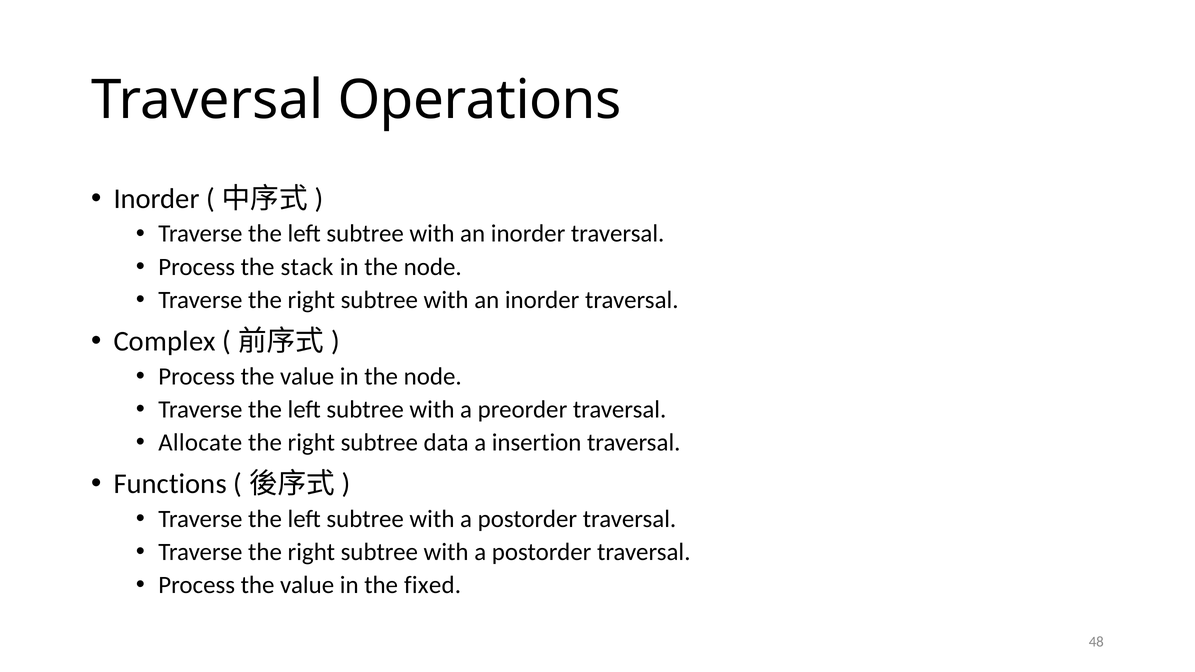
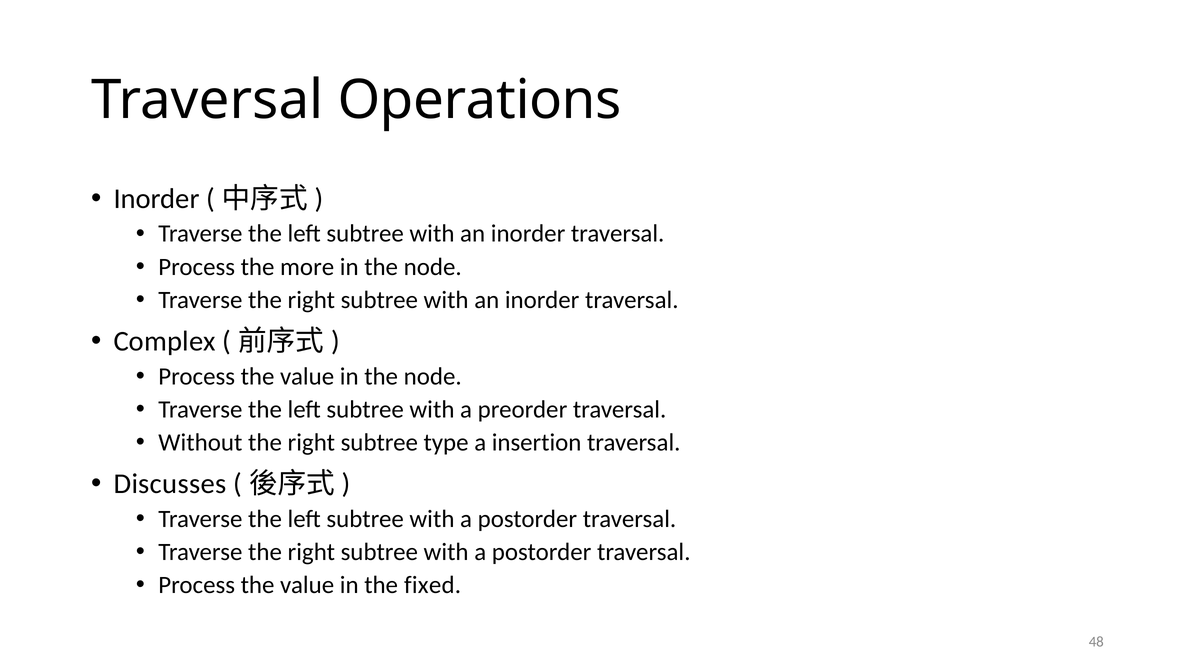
stack: stack -> more (307, 267)
Allocate: Allocate -> Without (200, 443)
data: data -> type (446, 443)
Functions: Functions -> Discusses (170, 484)
